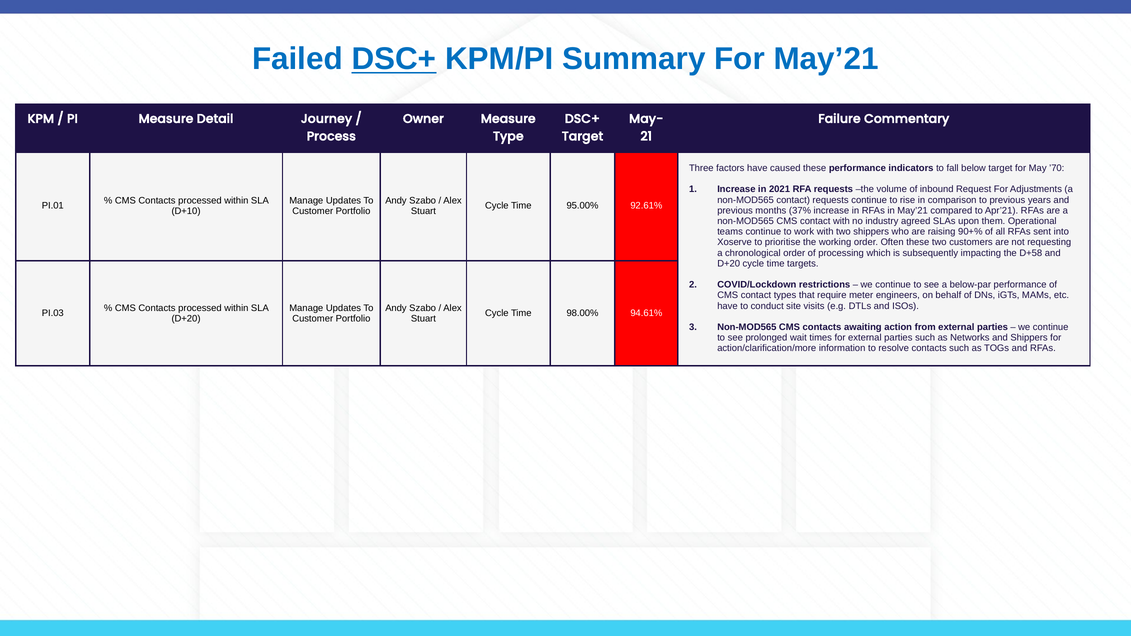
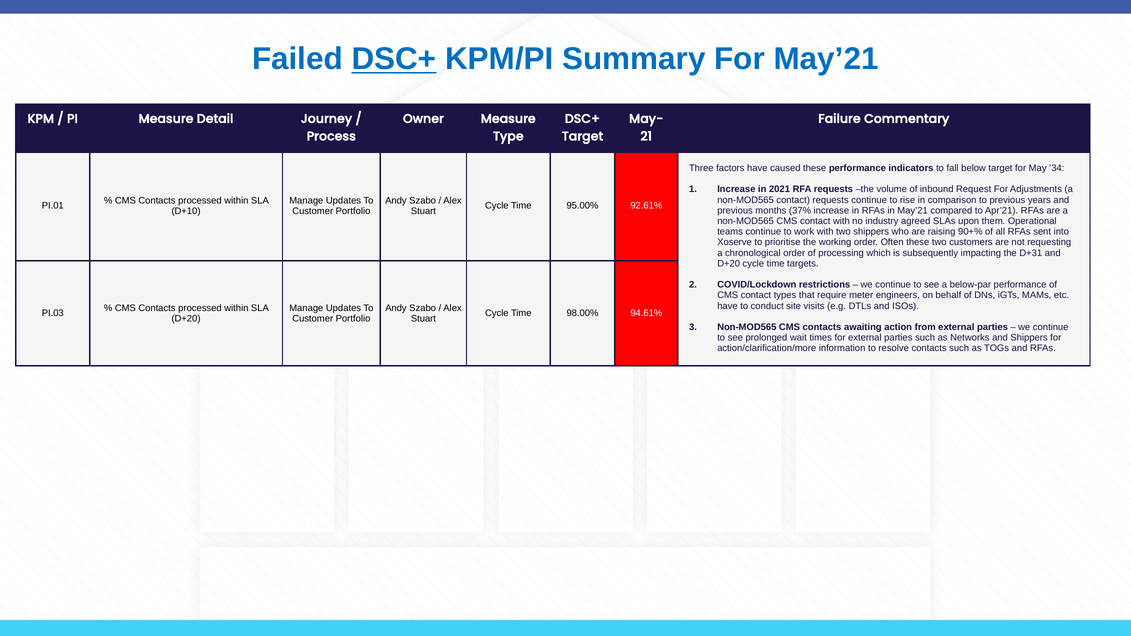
’70: ’70 -> ’34 (1057, 168)
D+58: D+58 -> D+31 (1031, 253)
